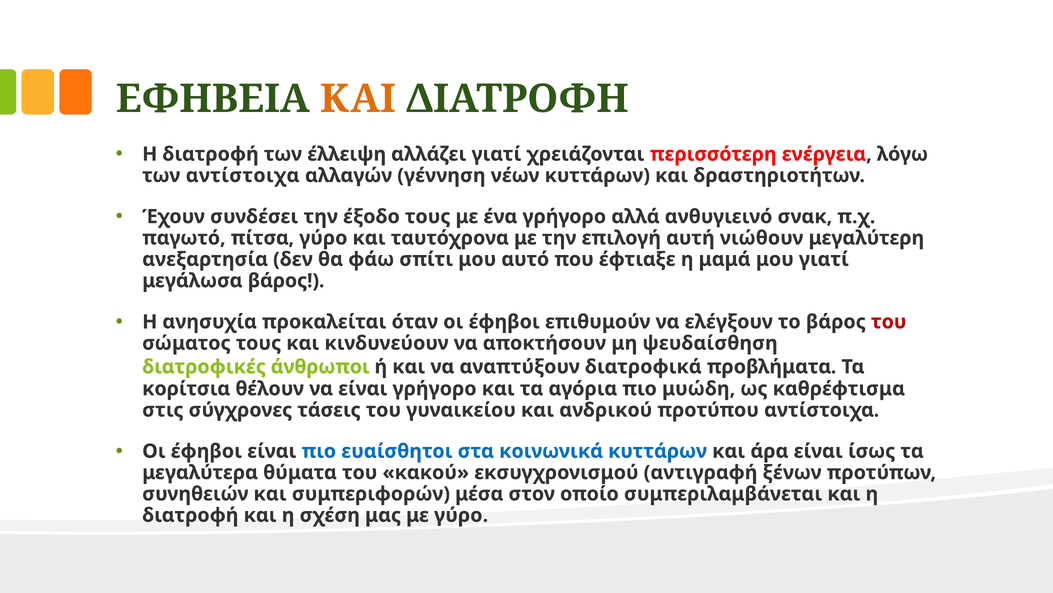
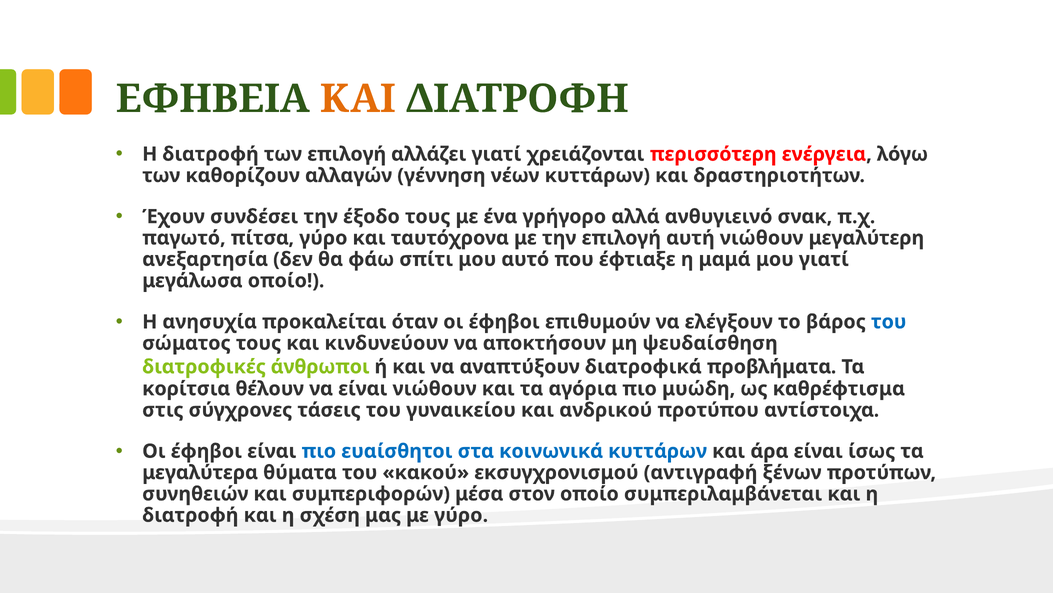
των έλλειψη: έλλειψη -> επιλογή (347, 154)
των αντίστοιχα: αντίστοιχα -> καθορίζουν (243, 175)
μεγάλωσα βάρος: βάρος -> οποίο (286, 280)
του colour: red -> blue (889, 322)
είναι γρήγορο: γρήγορο -> νιώθουν (435, 388)
